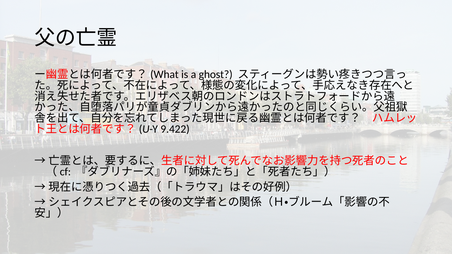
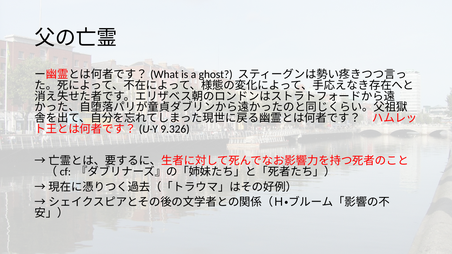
9.422: 9.422 -> 9.326 (175, 129)
